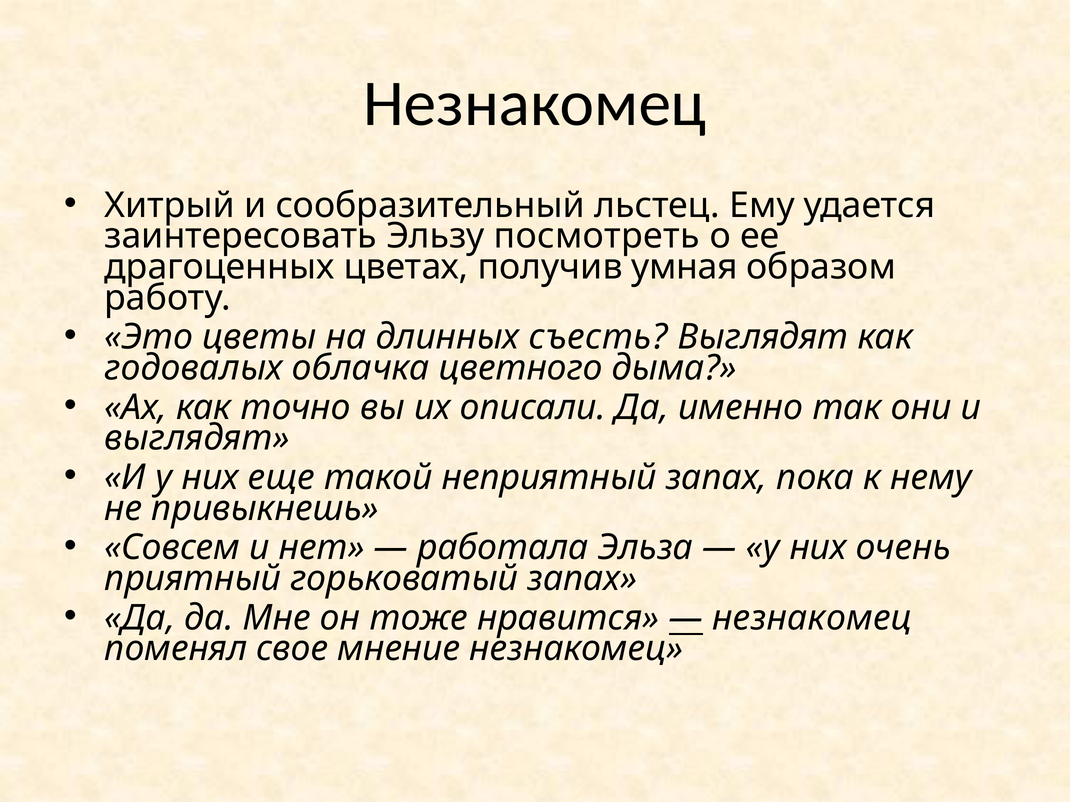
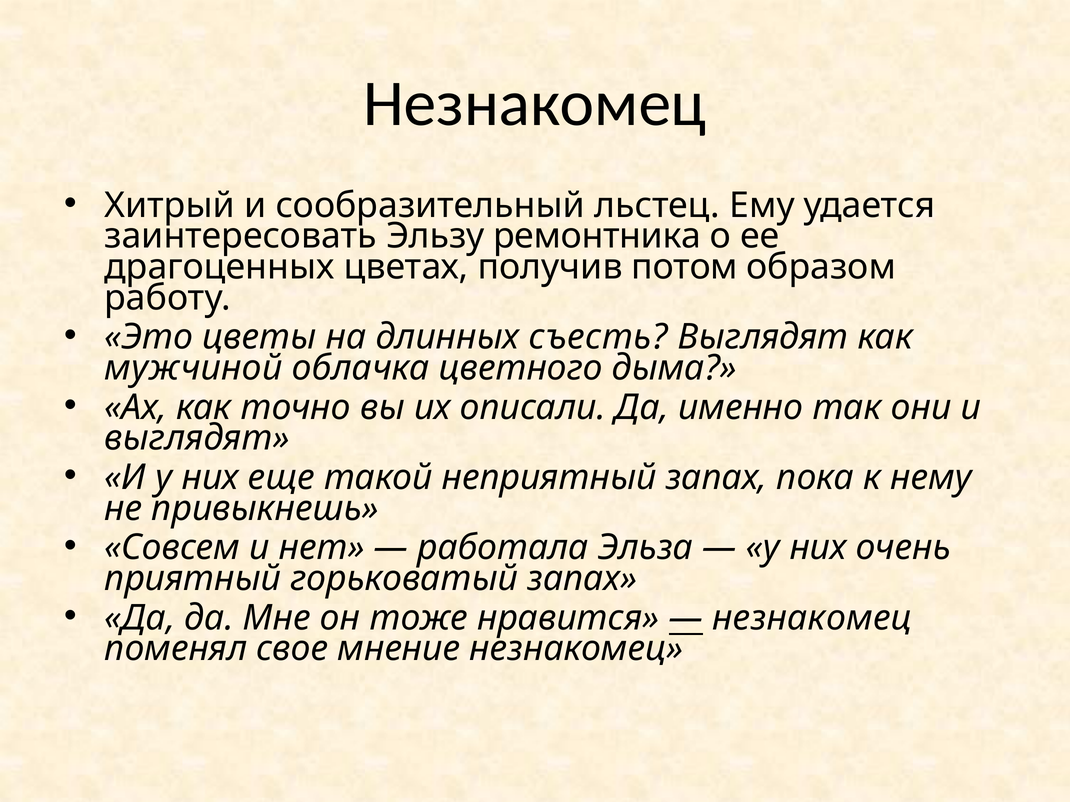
посмотреть: посмотреть -> ремонтника (597, 236)
умная: умная -> потом (685, 267)
годовалых: годовалых -> мужчиной (193, 368)
